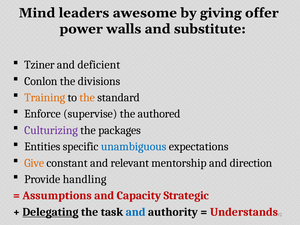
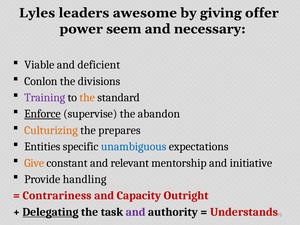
Mind: Mind -> Lyles (37, 13)
walls: walls -> seem (124, 29)
substitute: substitute -> necessary (210, 29)
Tziner: Tziner -> Viable (39, 65)
Training colour: orange -> purple (45, 98)
Enforce underline: none -> present (42, 114)
authored: authored -> abandon (159, 114)
Culturizing colour: purple -> orange (51, 130)
packages: packages -> prepares (119, 130)
direction: direction -> initiative (251, 163)
Assumptions: Assumptions -> Contrariness (57, 196)
Strategic: Strategic -> Outright (186, 196)
and colour: blue -> purple (136, 212)
